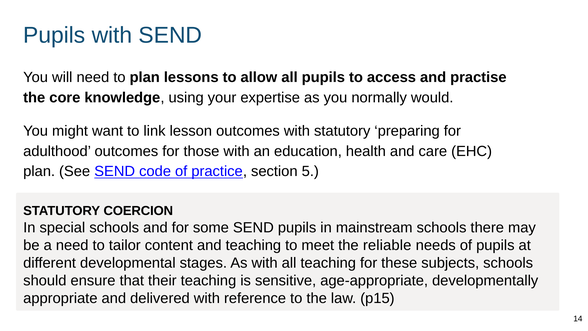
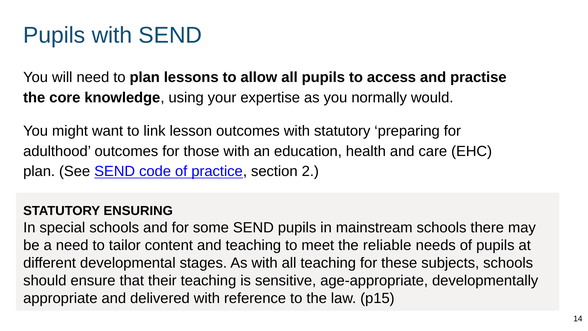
5: 5 -> 2 (310, 171)
COERCION: COERCION -> ENSURING (138, 211)
